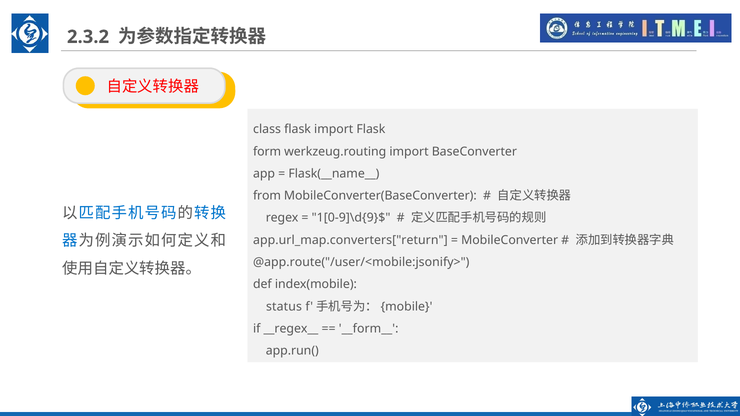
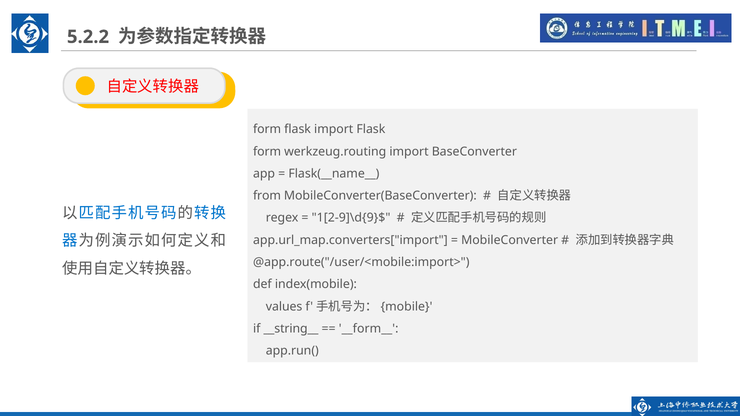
2.3.2: 2.3.2 -> 5.2.2 (88, 37)
class: class -> form (267, 129)
1[0-9]\d{9}$: 1[0-9]\d{9}$ -> 1[2-9]\d{9}$ (351, 218)
app.url_map.converters["return: app.url_map.converters["return -> app.url_map.converters["import (350, 240)
@app.route("/user/<mobile:jsonify>: @app.route("/user/<mobile:jsonify> -> @app.route("/user/<mobile:import> (361, 263)
status: status -> values (284, 307)
__regex__: __regex__ -> __string__ (291, 329)
